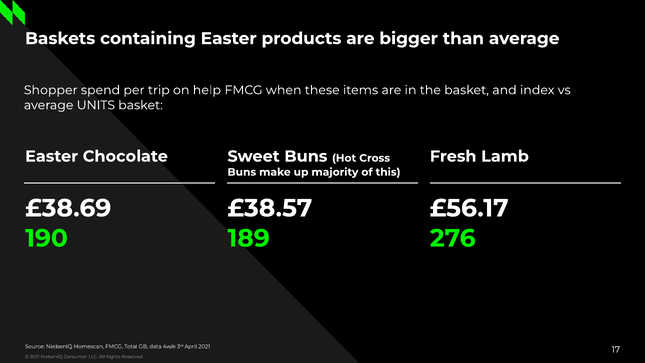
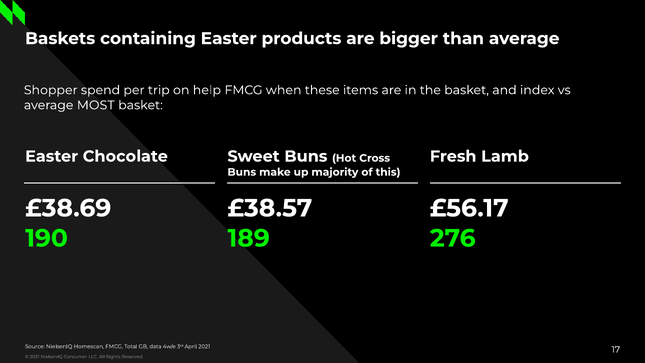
UNITS: UNITS -> MOST (96, 105)
